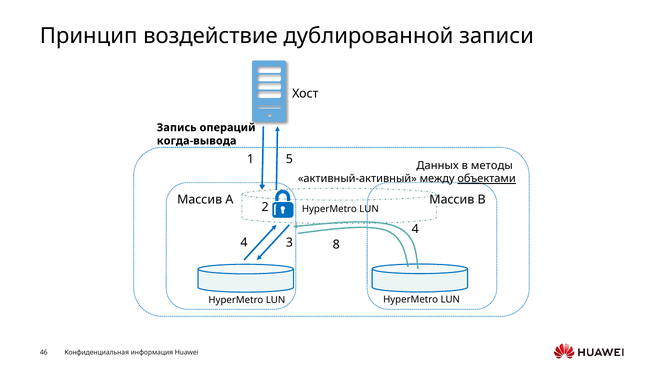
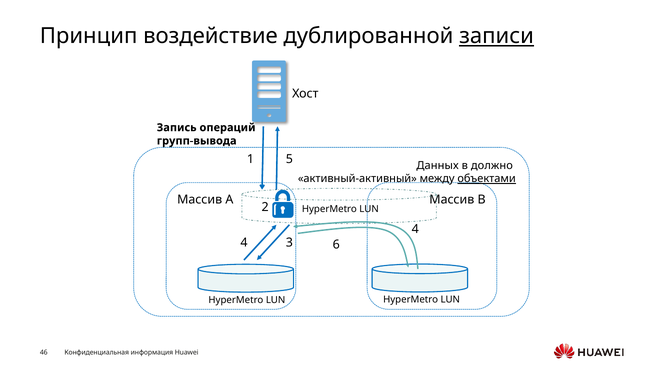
записи underline: none -> present (497, 36)
когда-вывода: когда-вывода -> групп-вывода (197, 141)
методы: методы -> должно (492, 165)
8: 8 -> 6 (336, 245)
